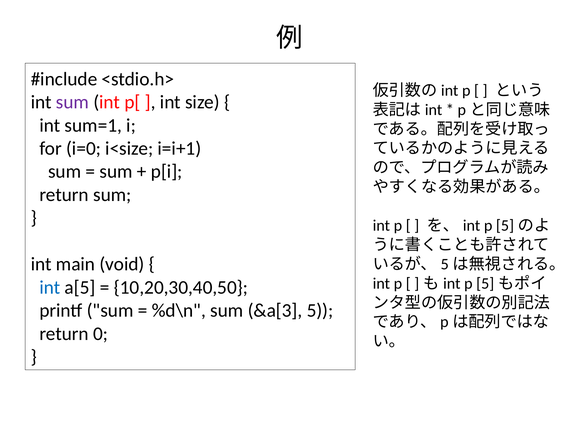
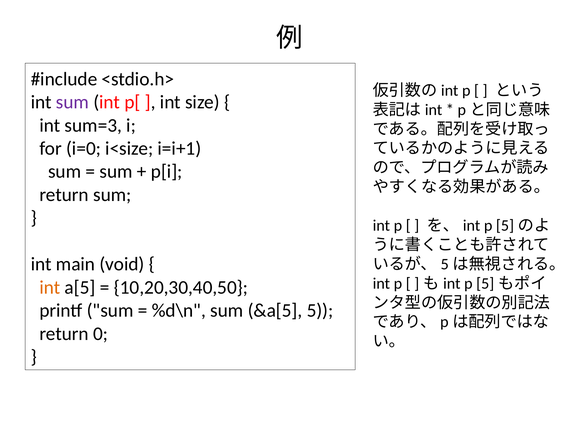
sum=1: sum=1 -> sum=3 (93, 125)
int colour: blue -> orange (50, 288)
&a[3: &a[3 -> &a[5 (275, 311)
